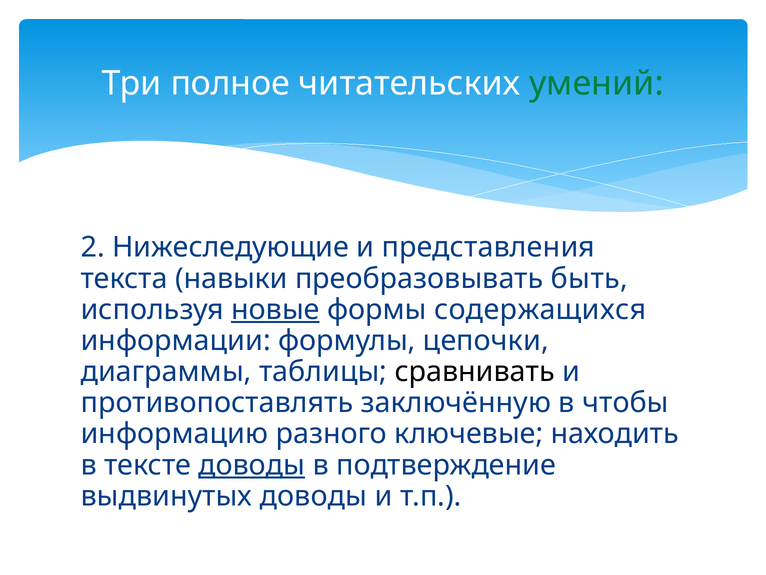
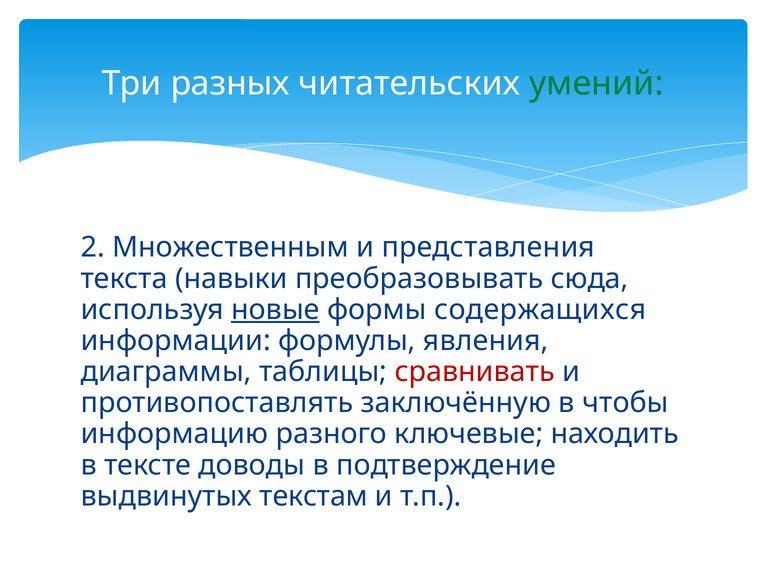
полное: полное -> разных (230, 83)
Нижеследующие: Нижеследующие -> Множественным (231, 247)
быть: быть -> сюда (590, 278)
цепочки: цепочки -> явления (486, 340)
сравнивать colour: black -> red (475, 371)
доводы underline: present -> none (252, 465)
выдвинутых доводы: доводы -> текстам (314, 496)
